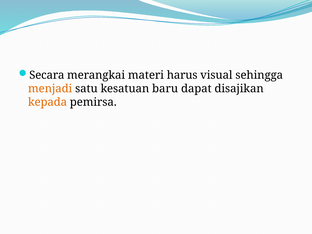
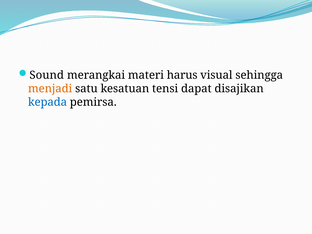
Secara: Secara -> Sound (47, 75)
baru: baru -> tensi (165, 89)
kepada colour: orange -> blue (48, 102)
